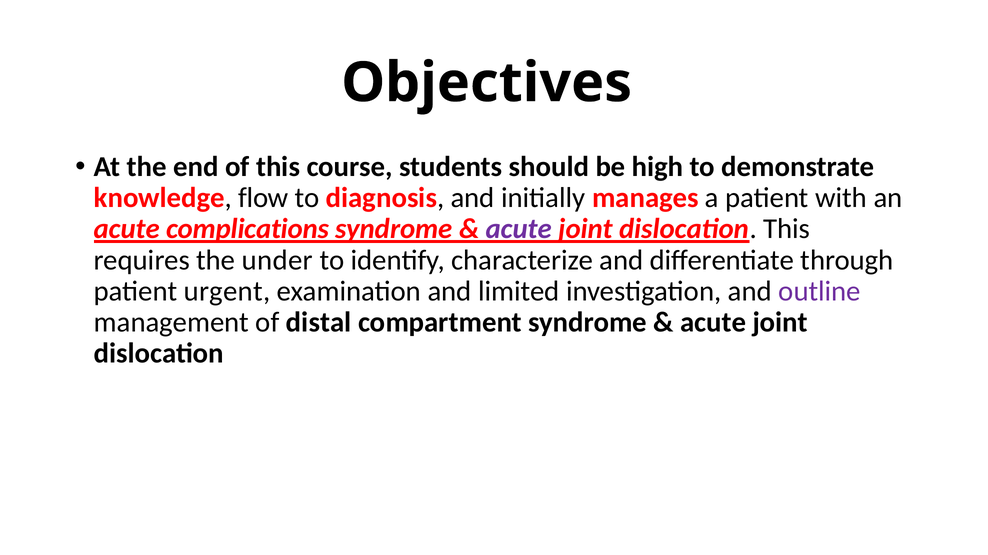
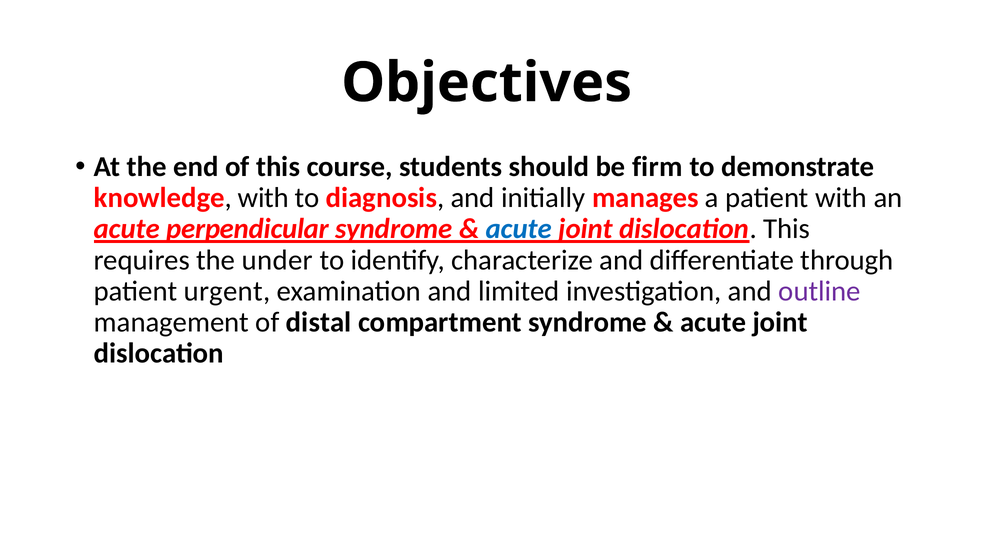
high: high -> firm (657, 167)
knowledge flow: flow -> with (263, 198)
complications: complications -> perpendicular (248, 229)
acute colour: purple -> blue (519, 229)
